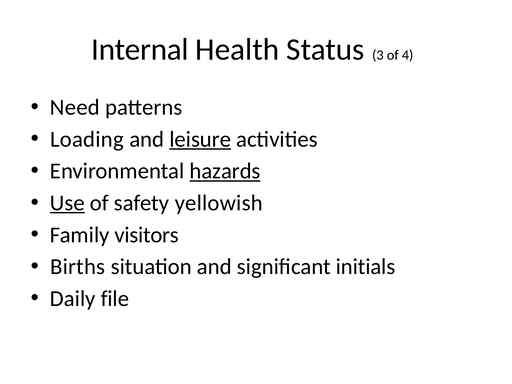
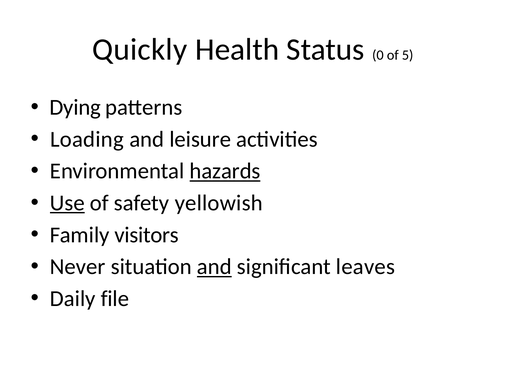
Internal: Internal -> Quickly (140, 50)
3: 3 -> 0 (378, 55)
4: 4 -> 5 (408, 55)
Need: Need -> Dying (75, 107)
leisure underline: present -> none (200, 139)
Births: Births -> Never (78, 267)
and underline: none -> present (214, 267)
initials: initials -> leaves (365, 267)
